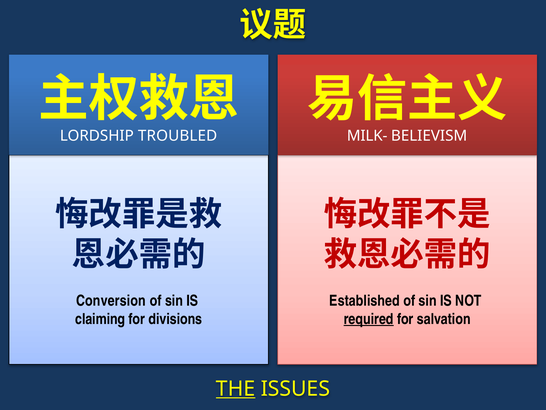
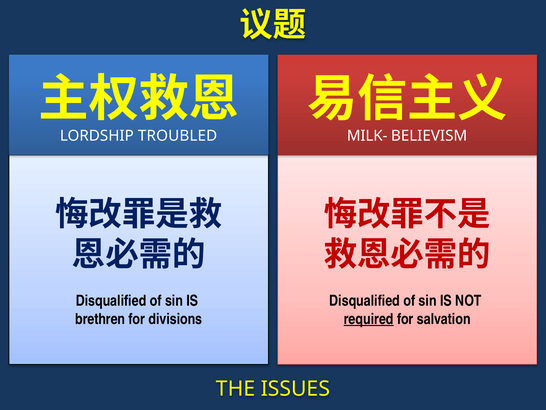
Conversion: Conversion -> Disqualified (111, 300)
Established: Established -> Disqualified (365, 300)
claiming: claiming -> brethren (100, 319)
THE underline: present -> none (236, 388)
